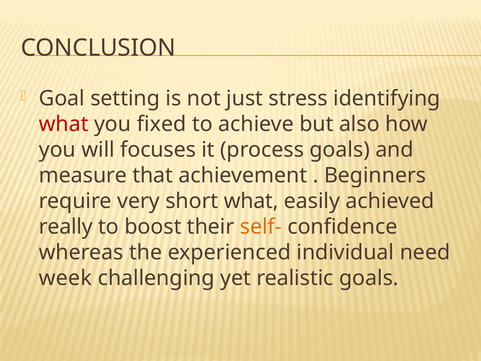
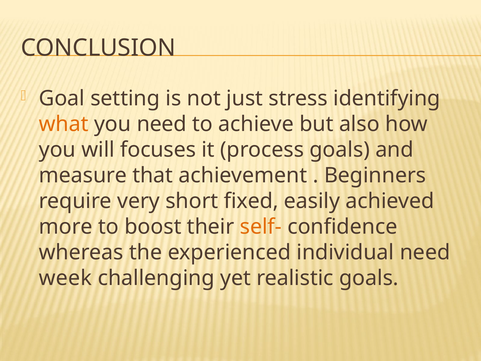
what colour: red -> orange (64, 124)
you fixed: fixed -> need (162, 124)
short what: what -> fixed (251, 201)
really: really -> more (66, 227)
